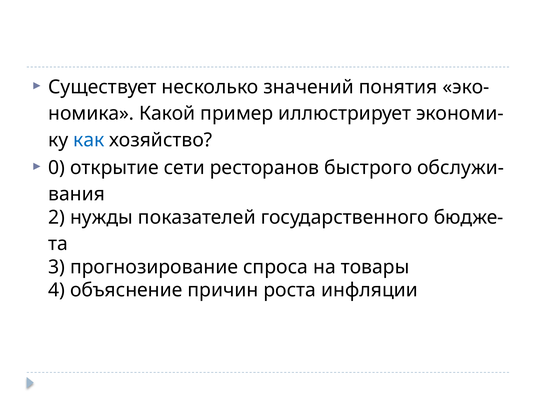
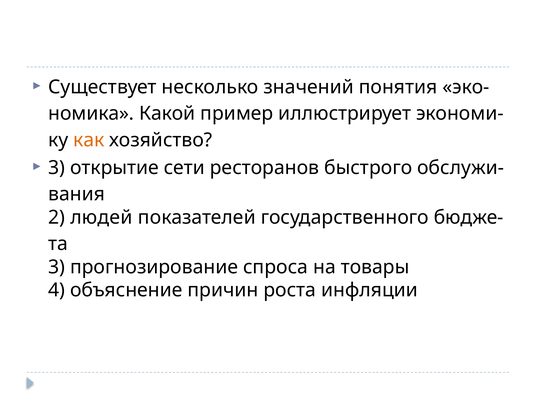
как colour: blue -> orange (89, 140)
0: 0 -> 3 (57, 168)
нужды: нужды -> людей (101, 217)
